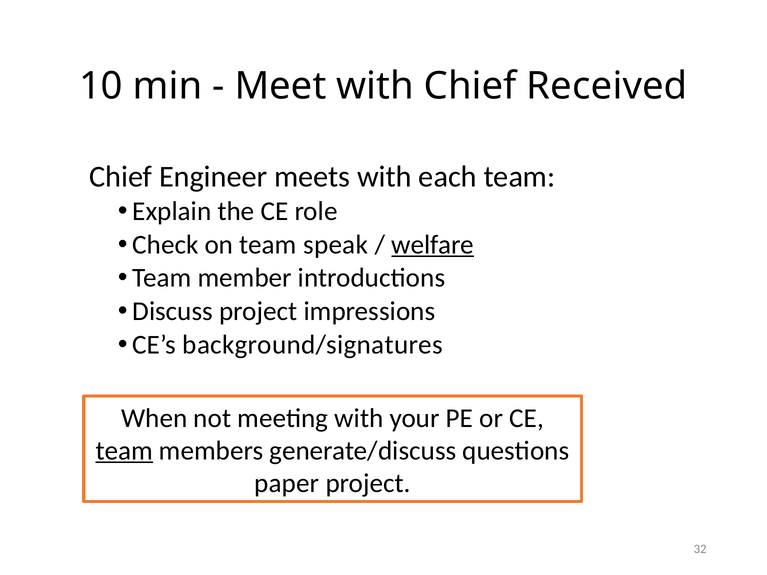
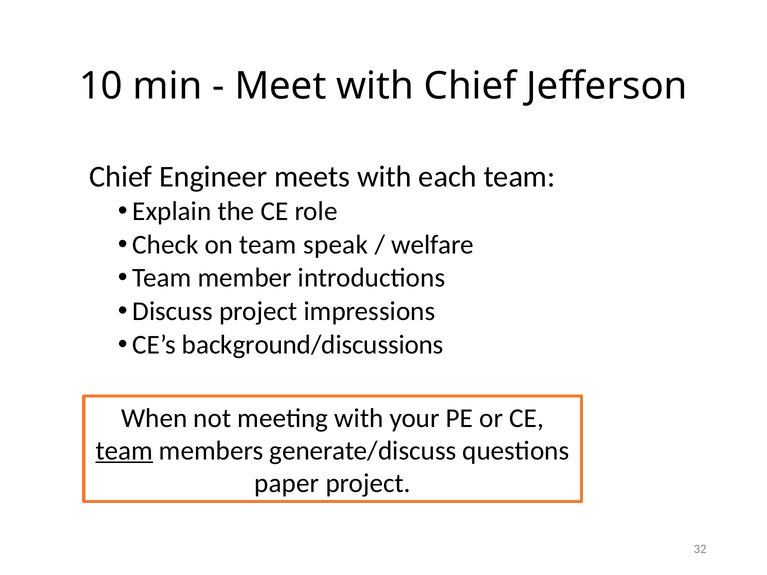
Received: Received -> Jefferson (607, 86)
welfare underline: present -> none (433, 245)
background/signatures: background/signatures -> background/discussions (313, 345)
